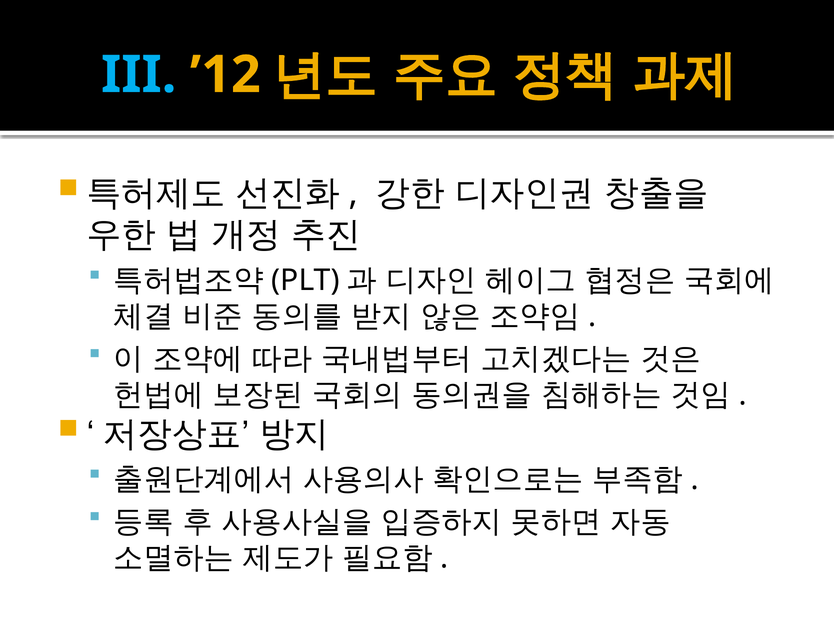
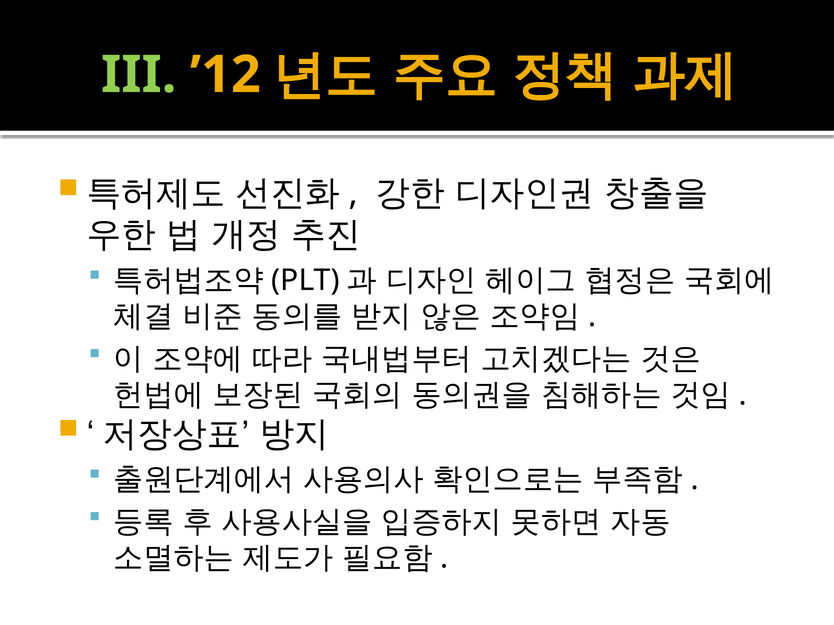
III colour: light blue -> light green (139, 75)
